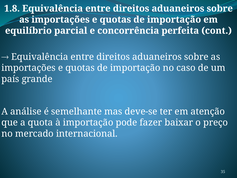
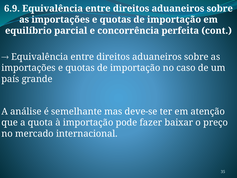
1.8: 1.8 -> 6.9 (12, 8)
